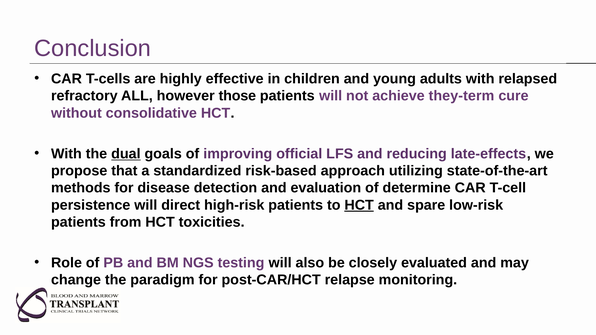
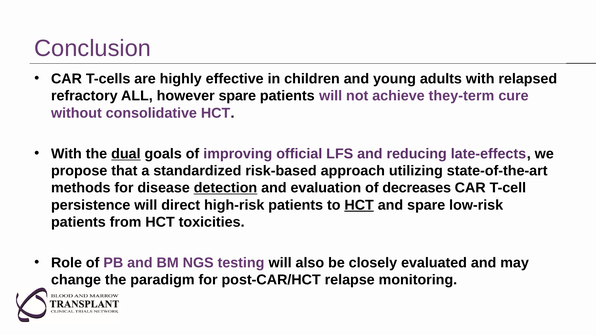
however those: those -> spare (237, 96)
detection underline: none -> present (225, 188)
determine: determine -> decreases (417, 188)
